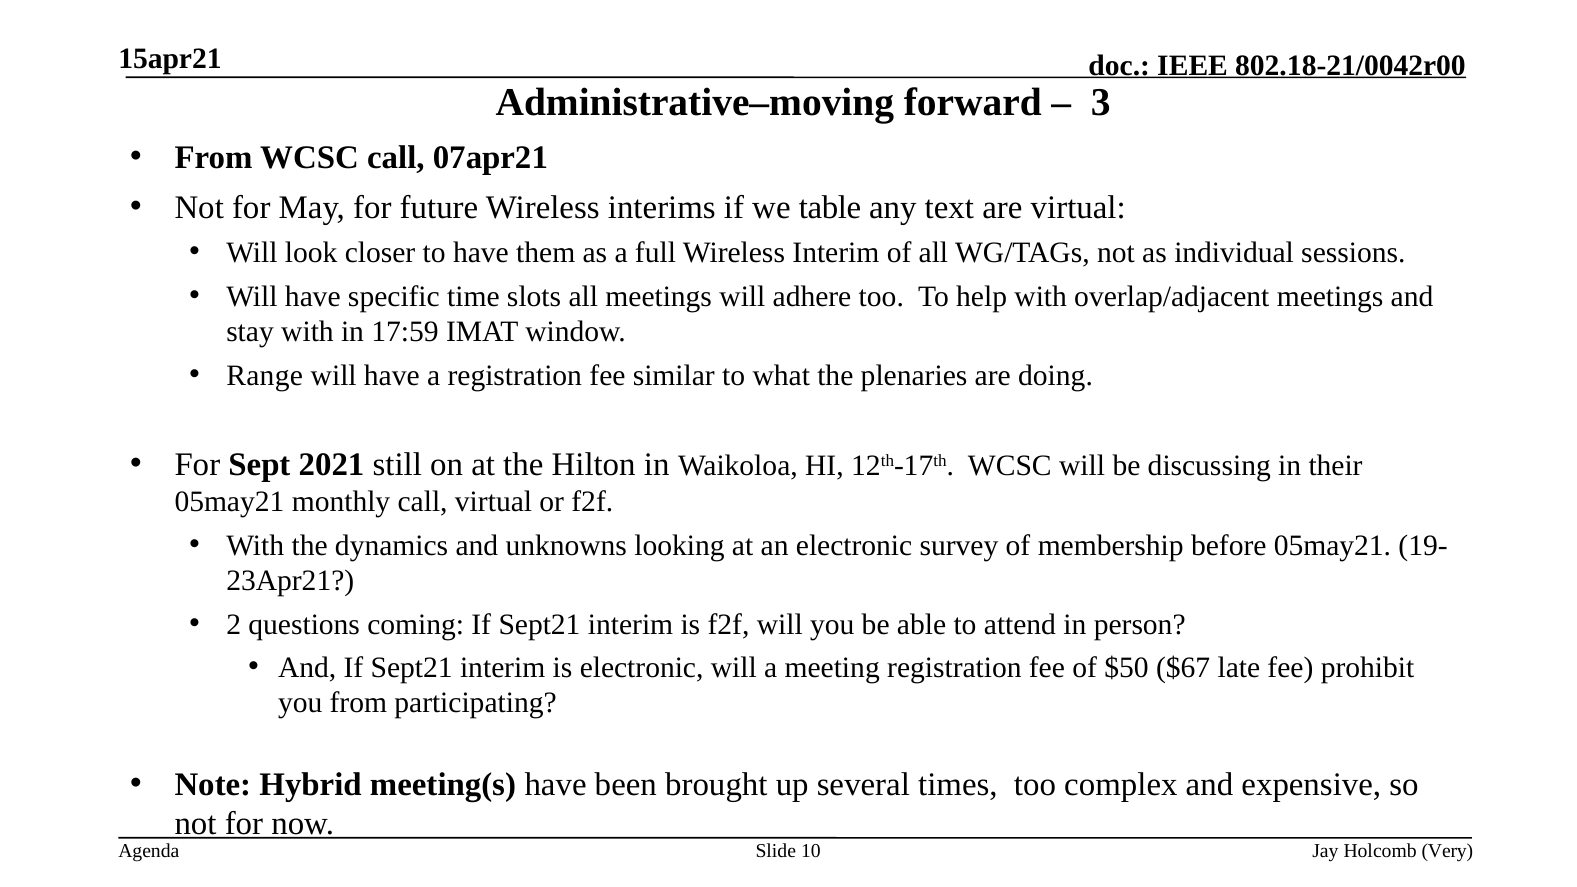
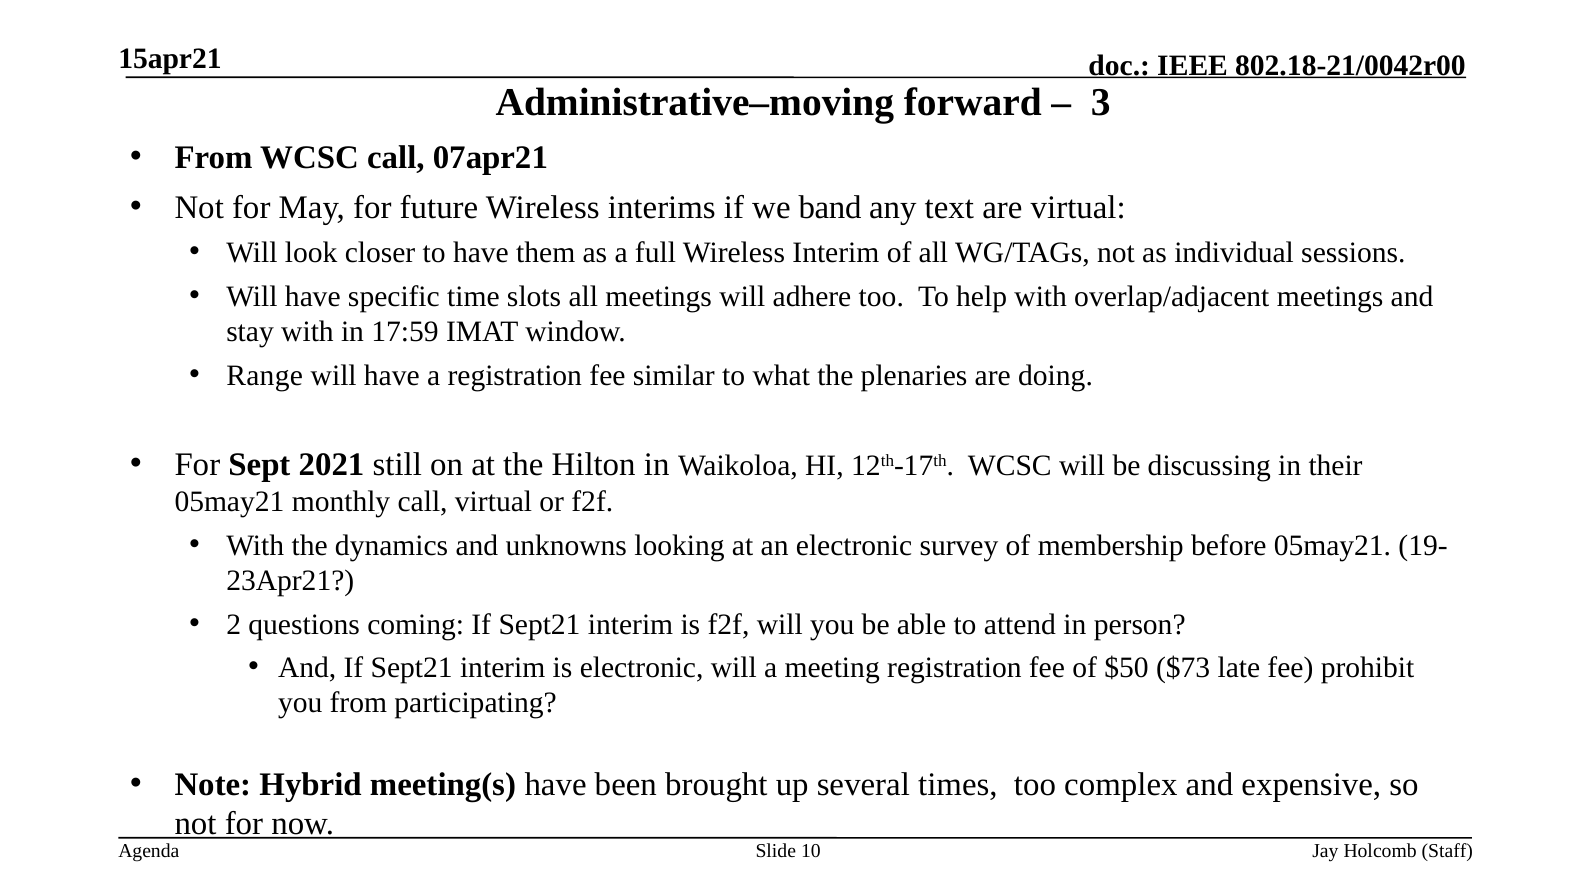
table: table -> band (830, 207)
$67: $67 -> $73 (1183, 667)
Very: Very -> Staff (1447, 851)
